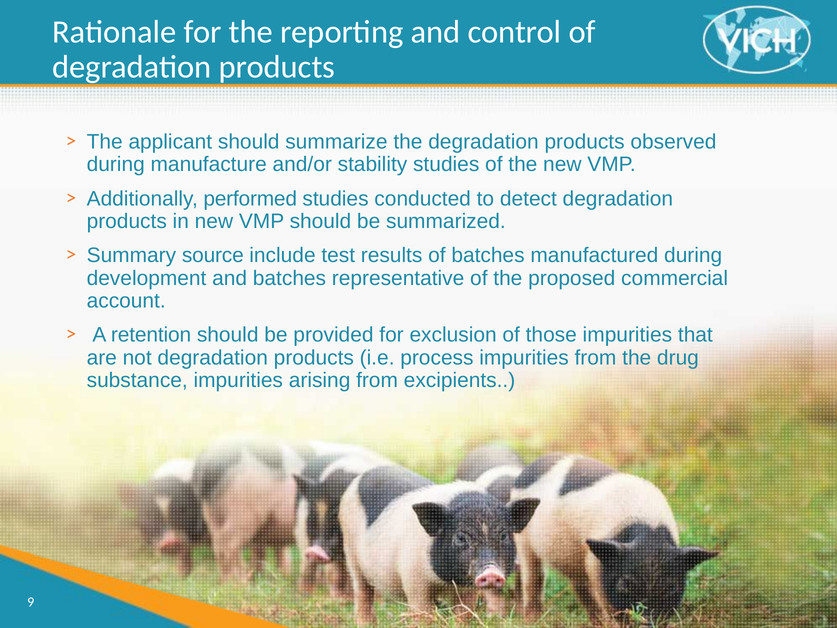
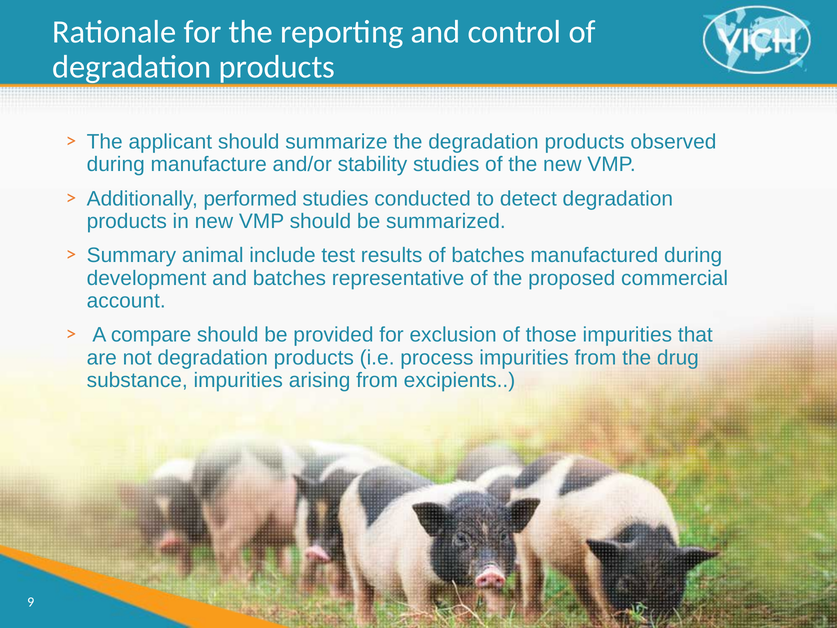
source: source -> animal (213, 255)
retention: retention -> compare (151, 335)
